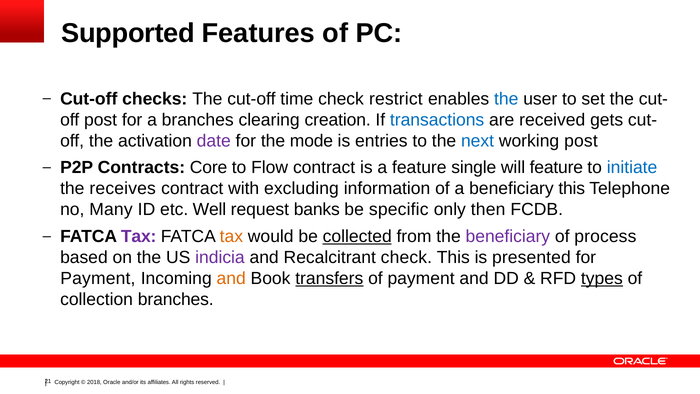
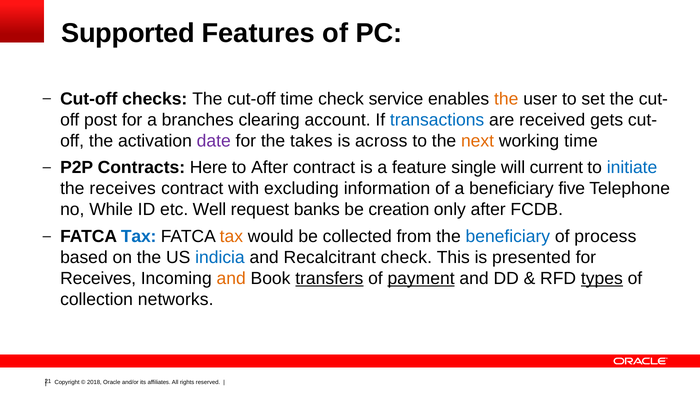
restrict: restrict -> service (396, 99)
the colour: blue -> orange (506, 99)
creation: creation -> account (338, 120)
mode: mode -> takes (311, 141)
entries: entries -> across (381, 141)
next colour: blue -> orange (478, 141)
working post: post -> time (581, 141)
Core: Core -> Here (209, 168)
to Flow: Flow -> After (270, 168)
will feature: feature -> current (556, 168)
beneficiary this: this -> five (572, 189)
Many: Many -> While (111, 210)
specific: specific -> creation (399, 210)
only then: then -> after (488, 210)
Tax colour: purple -> blue (139, 236)
collected underline: present -> none (357, 236)
beneficiary colour: purple -> blue (508, 236)
indicia colour: purple -> blue (220, 257)
Payment: Payment -> Receives (98, 278)
payment underline: none -> present (421, 278)
collection branches: branches -> networks (176, 299)
